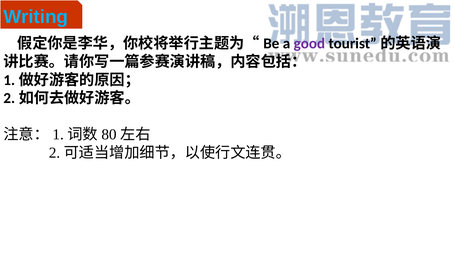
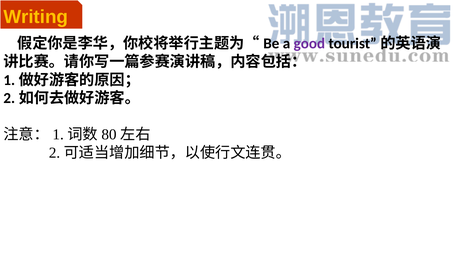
Writing colour: light blue -> yellow (36, 17)
